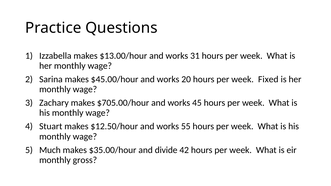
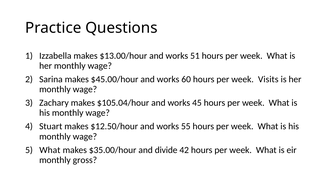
31: 31 -> 51 (195, 56)
20: 20 -> 60 (186, 79)
Fixed: Fixed -> Visits (268, 79)
$705.00/hour: $705.00/hour -> $105.04/hour (123, 103)
Much: Much -> What (50, 150)
